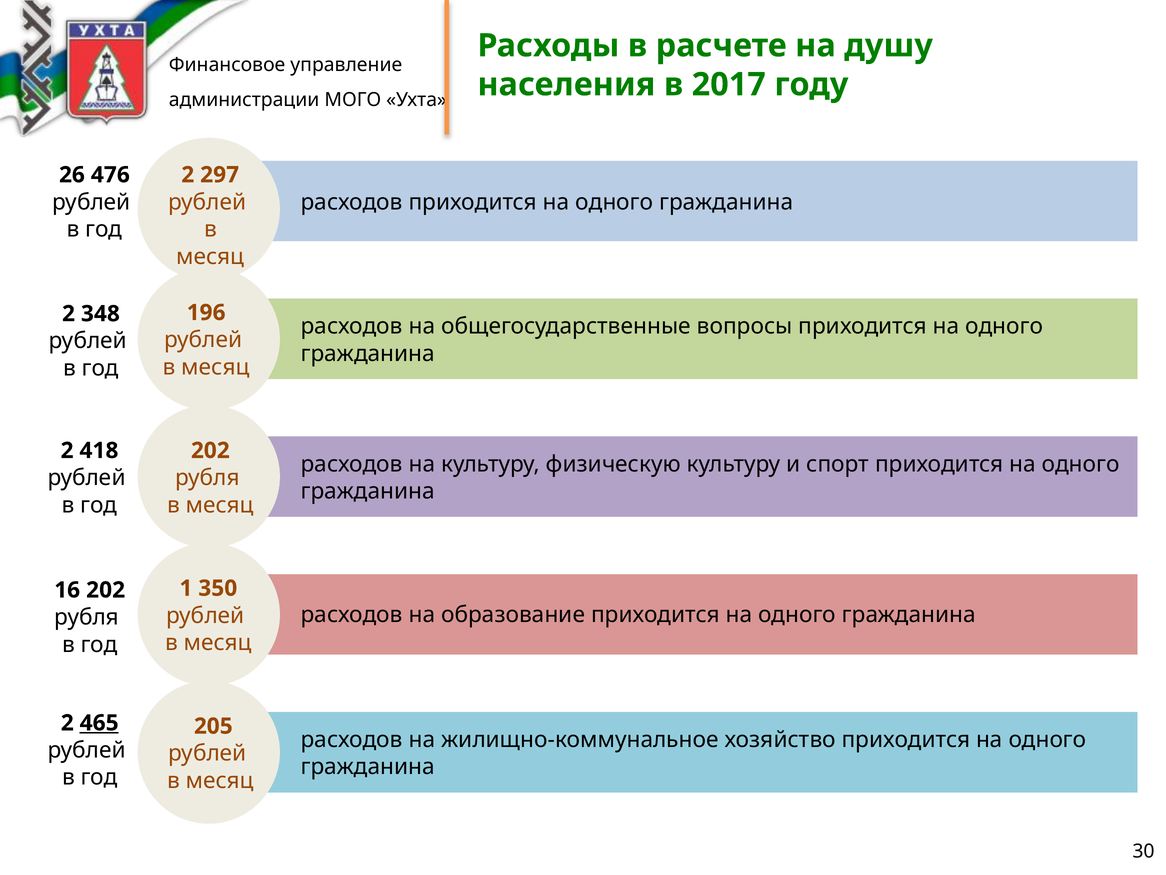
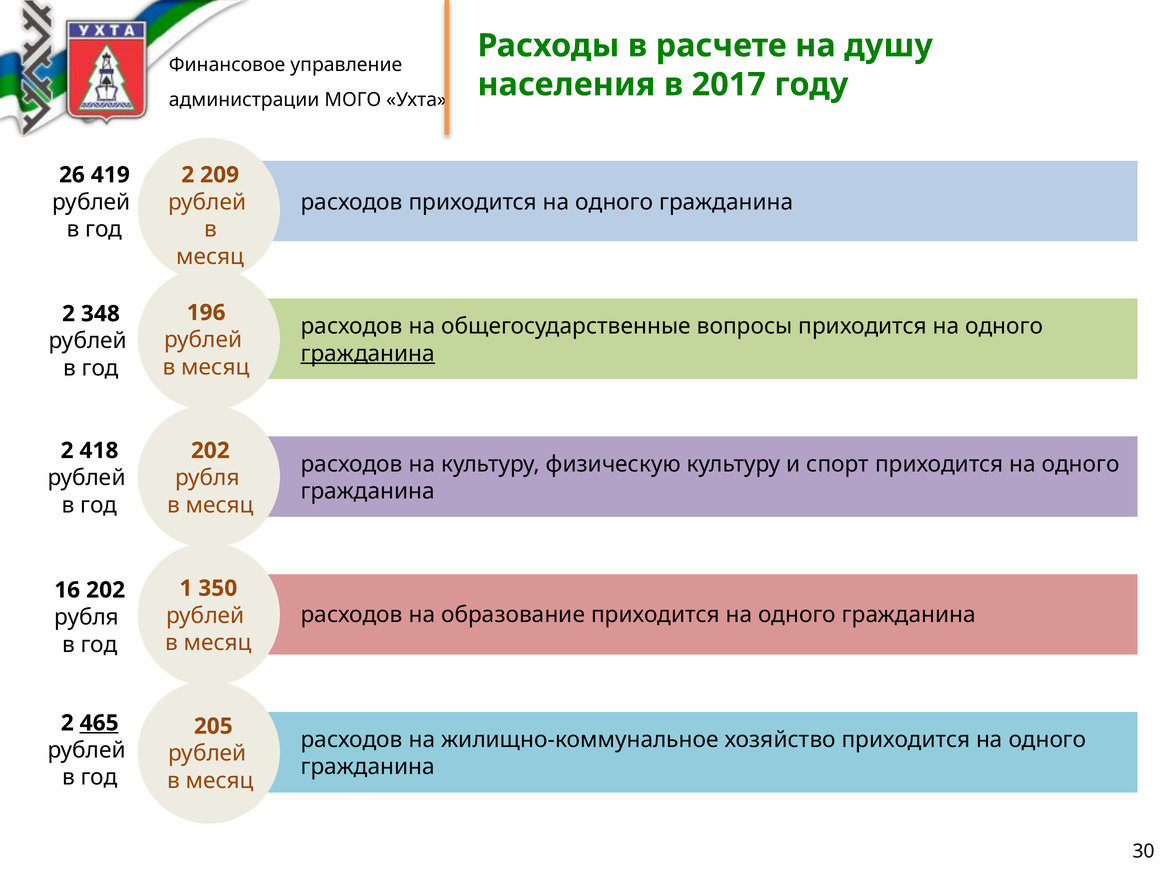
476: 476 -> 419 (110, 175)
297: 297 -> 209 (220, 175)
гражданина underline: none -> present (368, 353)
